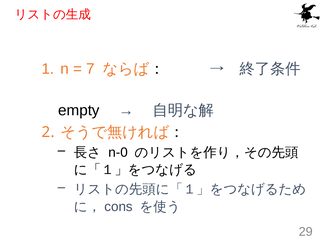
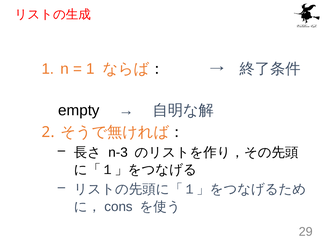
7: 7 -> 1 (90, 69)
n-0: n-0 -> n-3 (118, 153)
